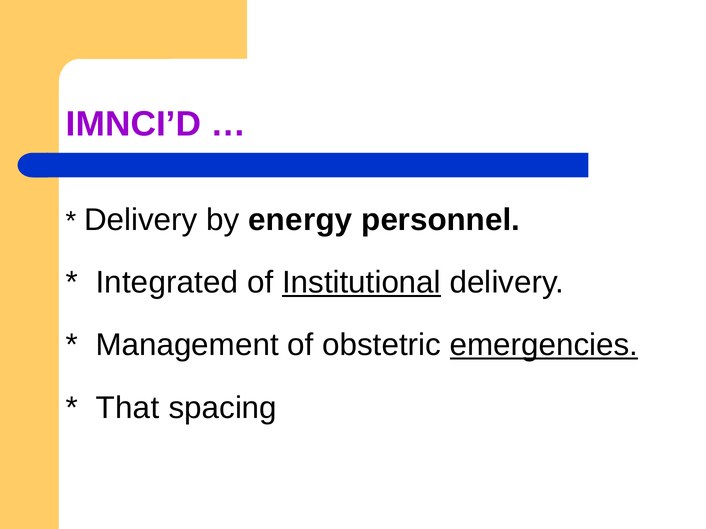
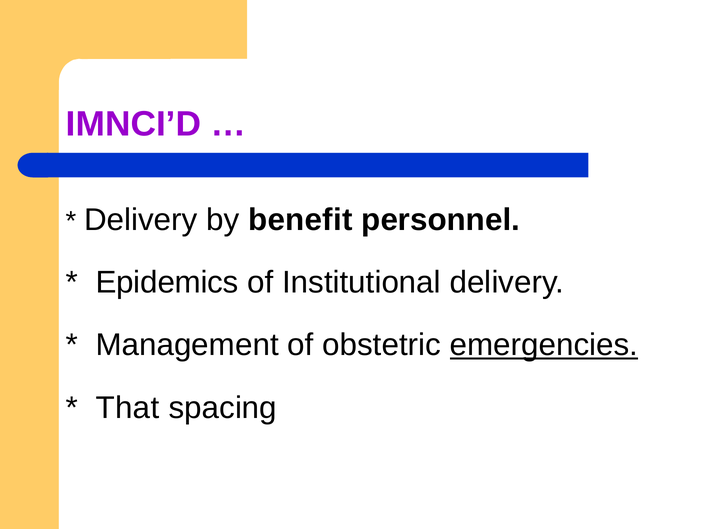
energy: energy -> benefit (300, 220)
Integrated: Integrated -> Epidemics (167, 283)
Institutional underline: present -> none (362, 283)
